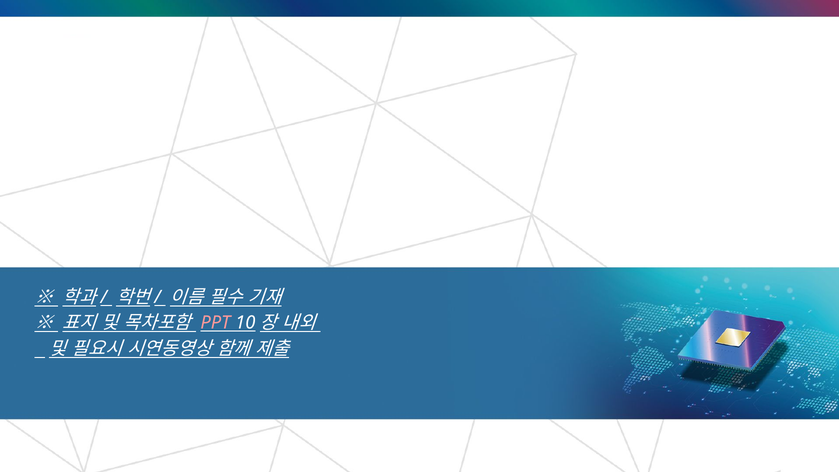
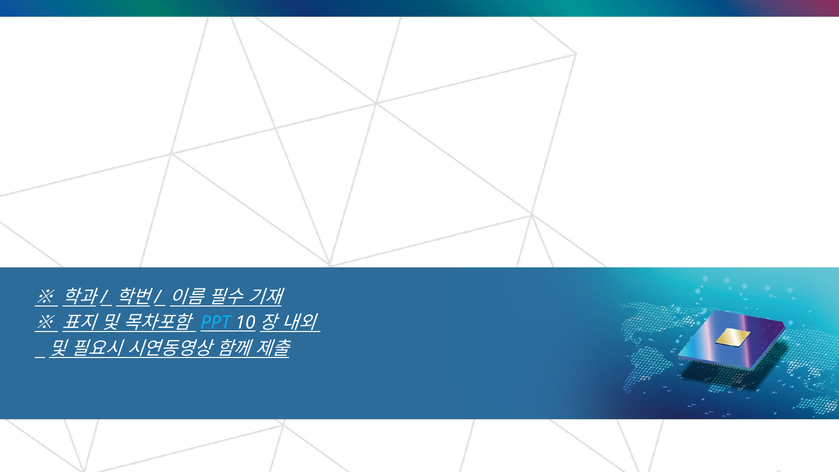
PPT colour: pink -> light blue (215, 323)
